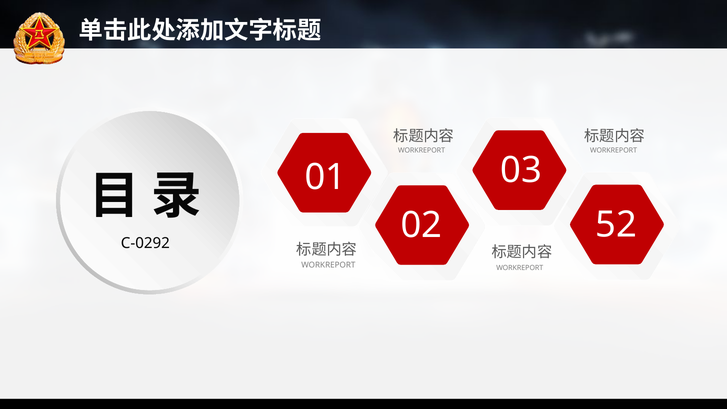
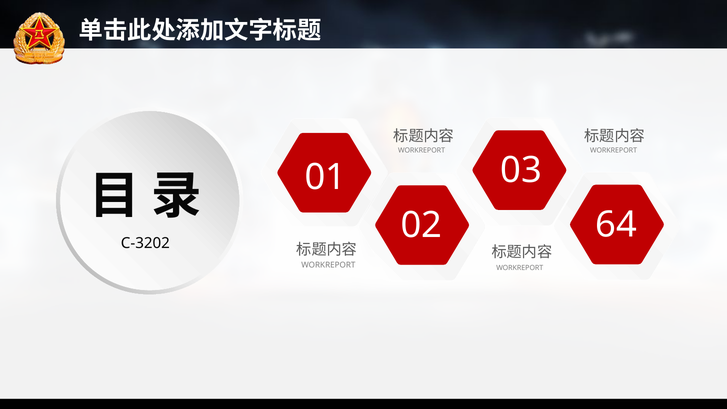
52: 52 -> 64 (616, 225)
C-0292: C-0292 -> C-3202 (145, 243)
